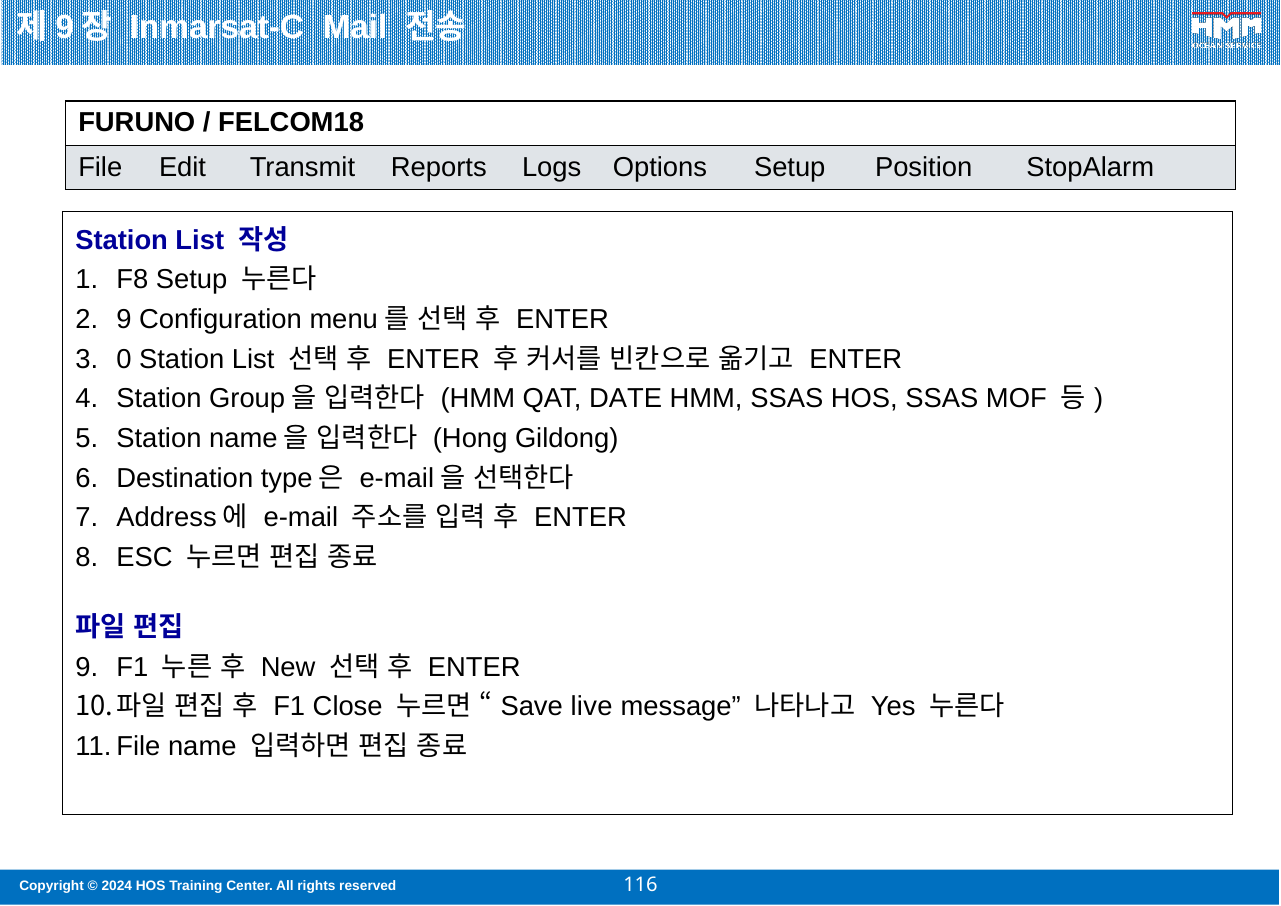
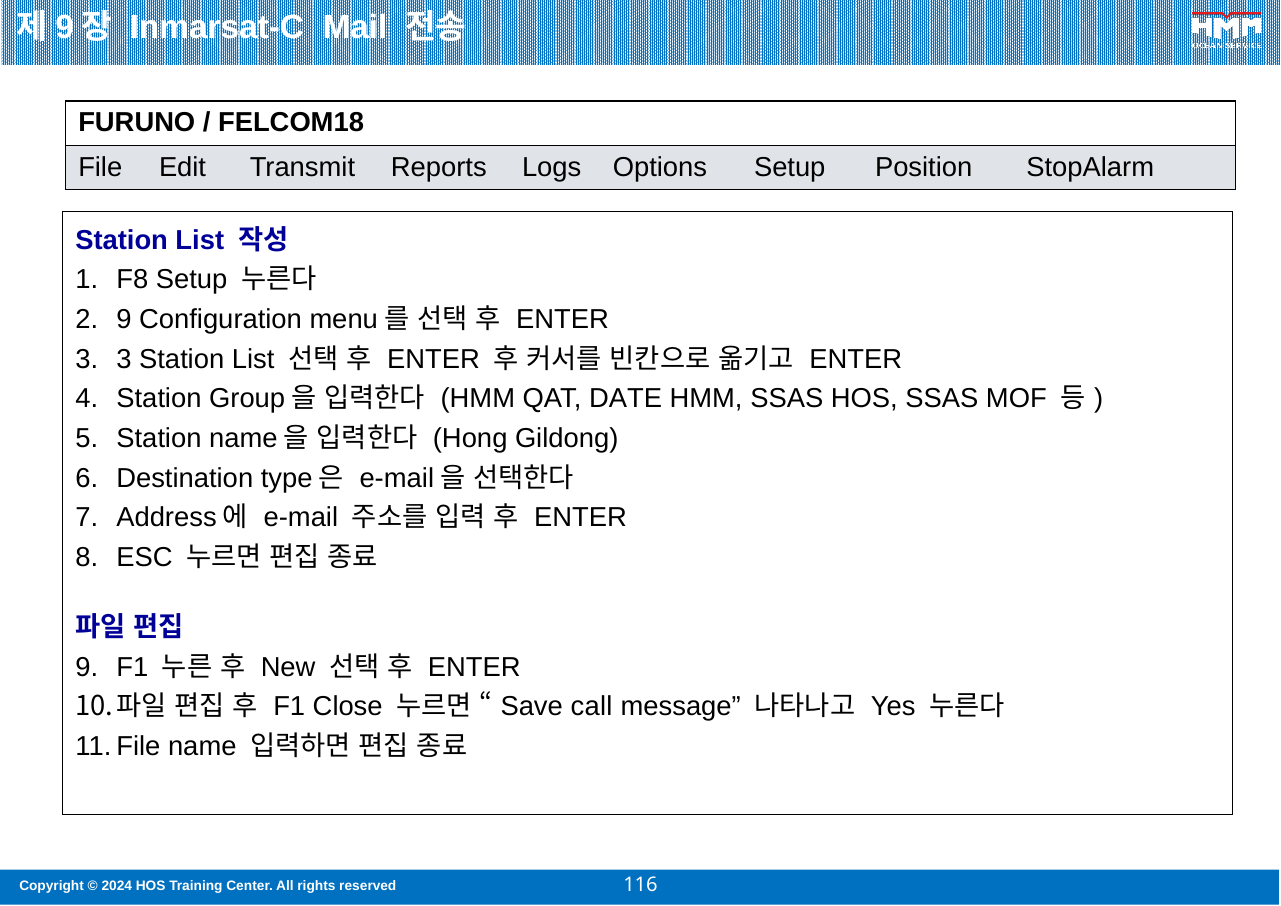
0: 0 -> 3 (124, 359)
live: live -> call (592, 707)
